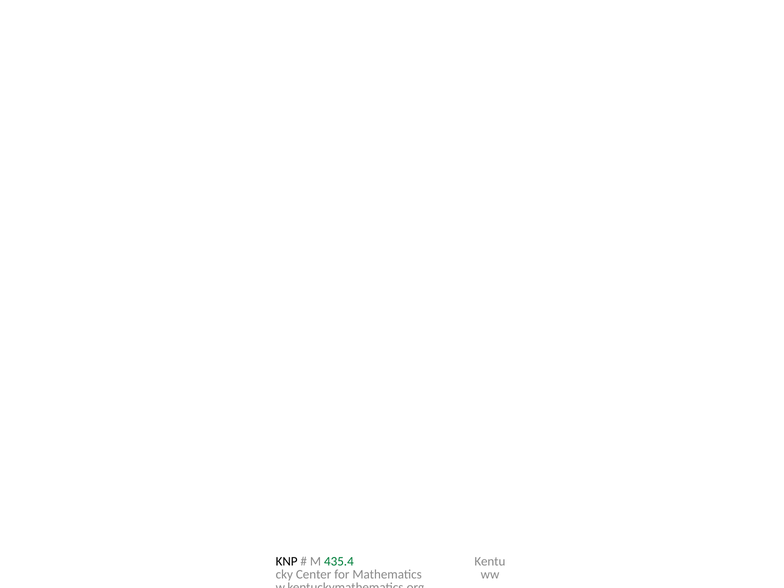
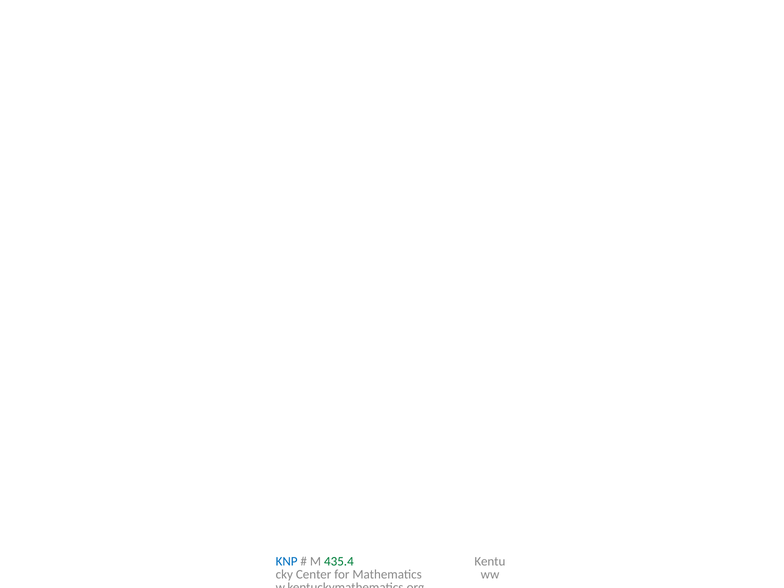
KNP colour: black -> blue (287, 561)
